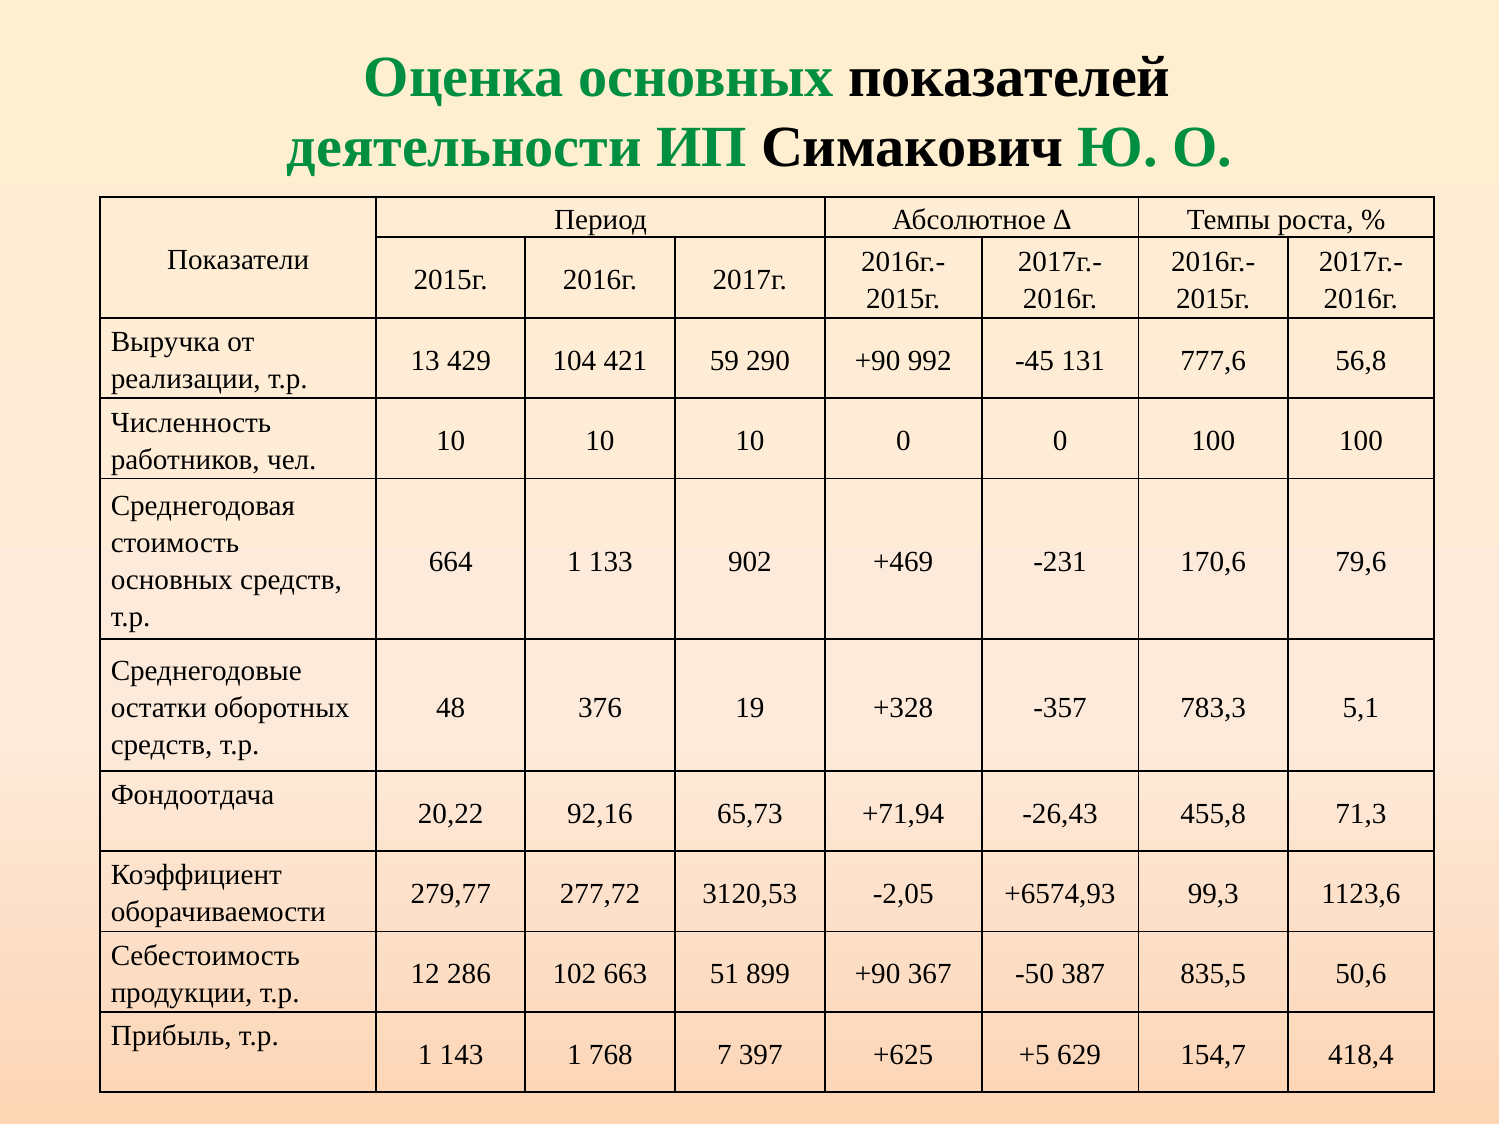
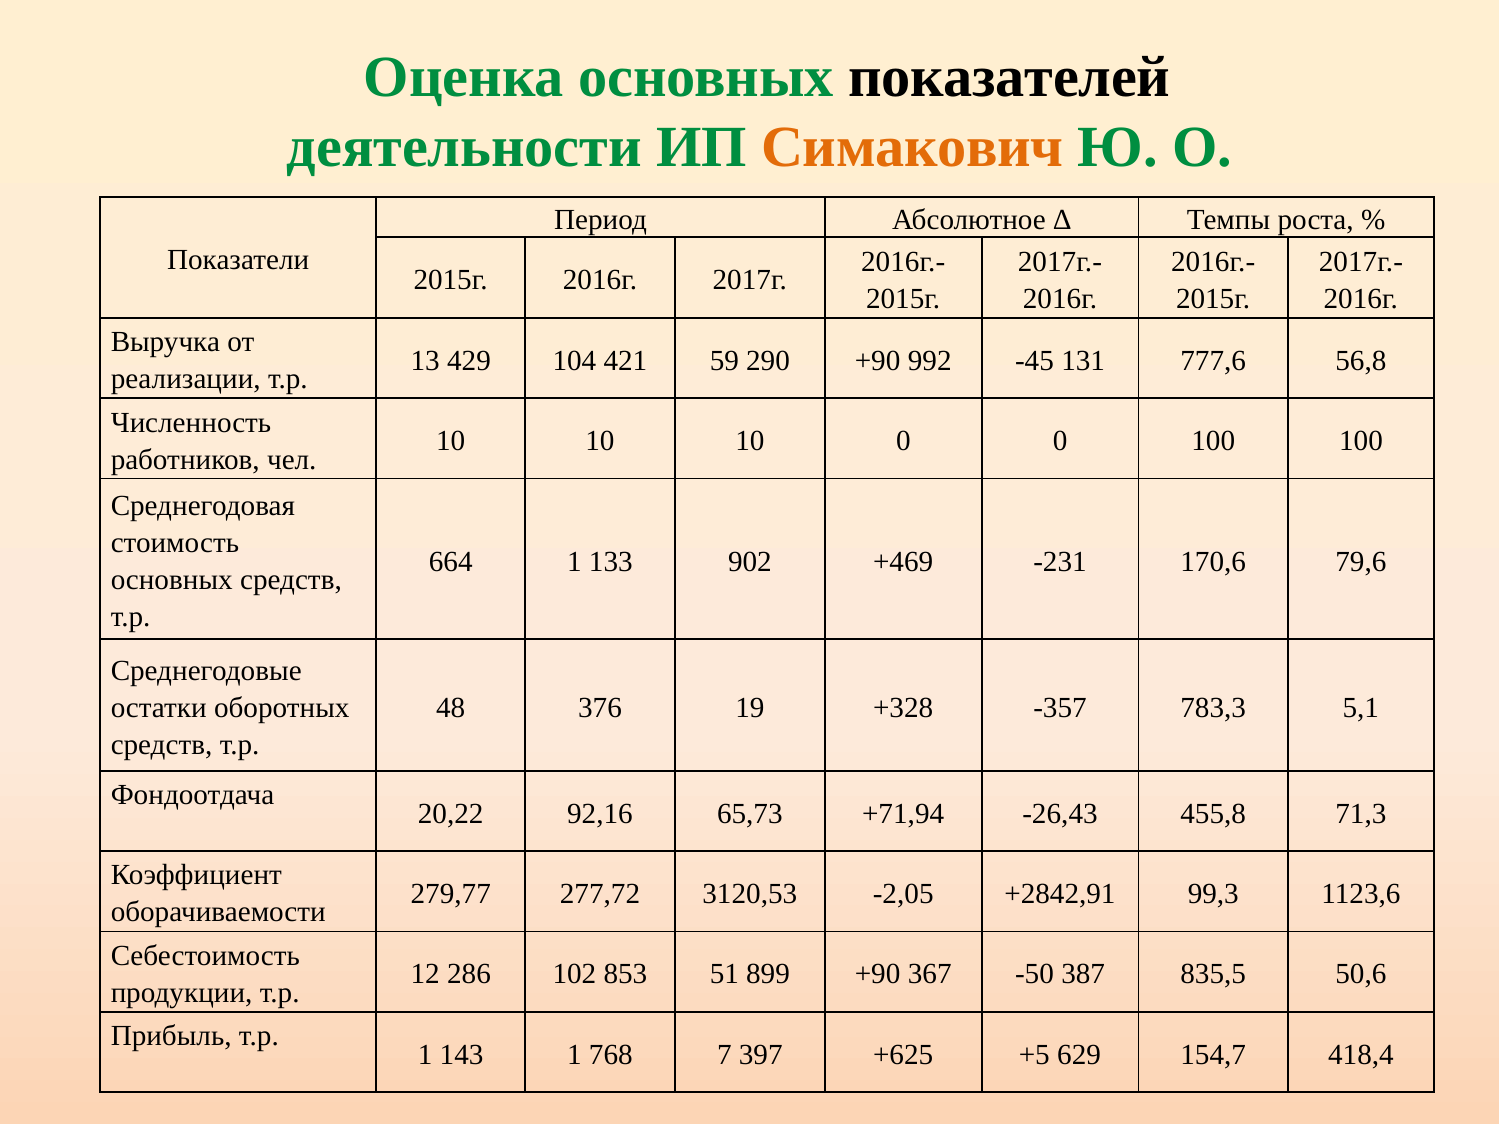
Симакович colour: black -> orange (912, 147)
+6574,93: +6574,93 -> +2842,91 (1060, 894)
663: 663 -> 853 (625, 975)
